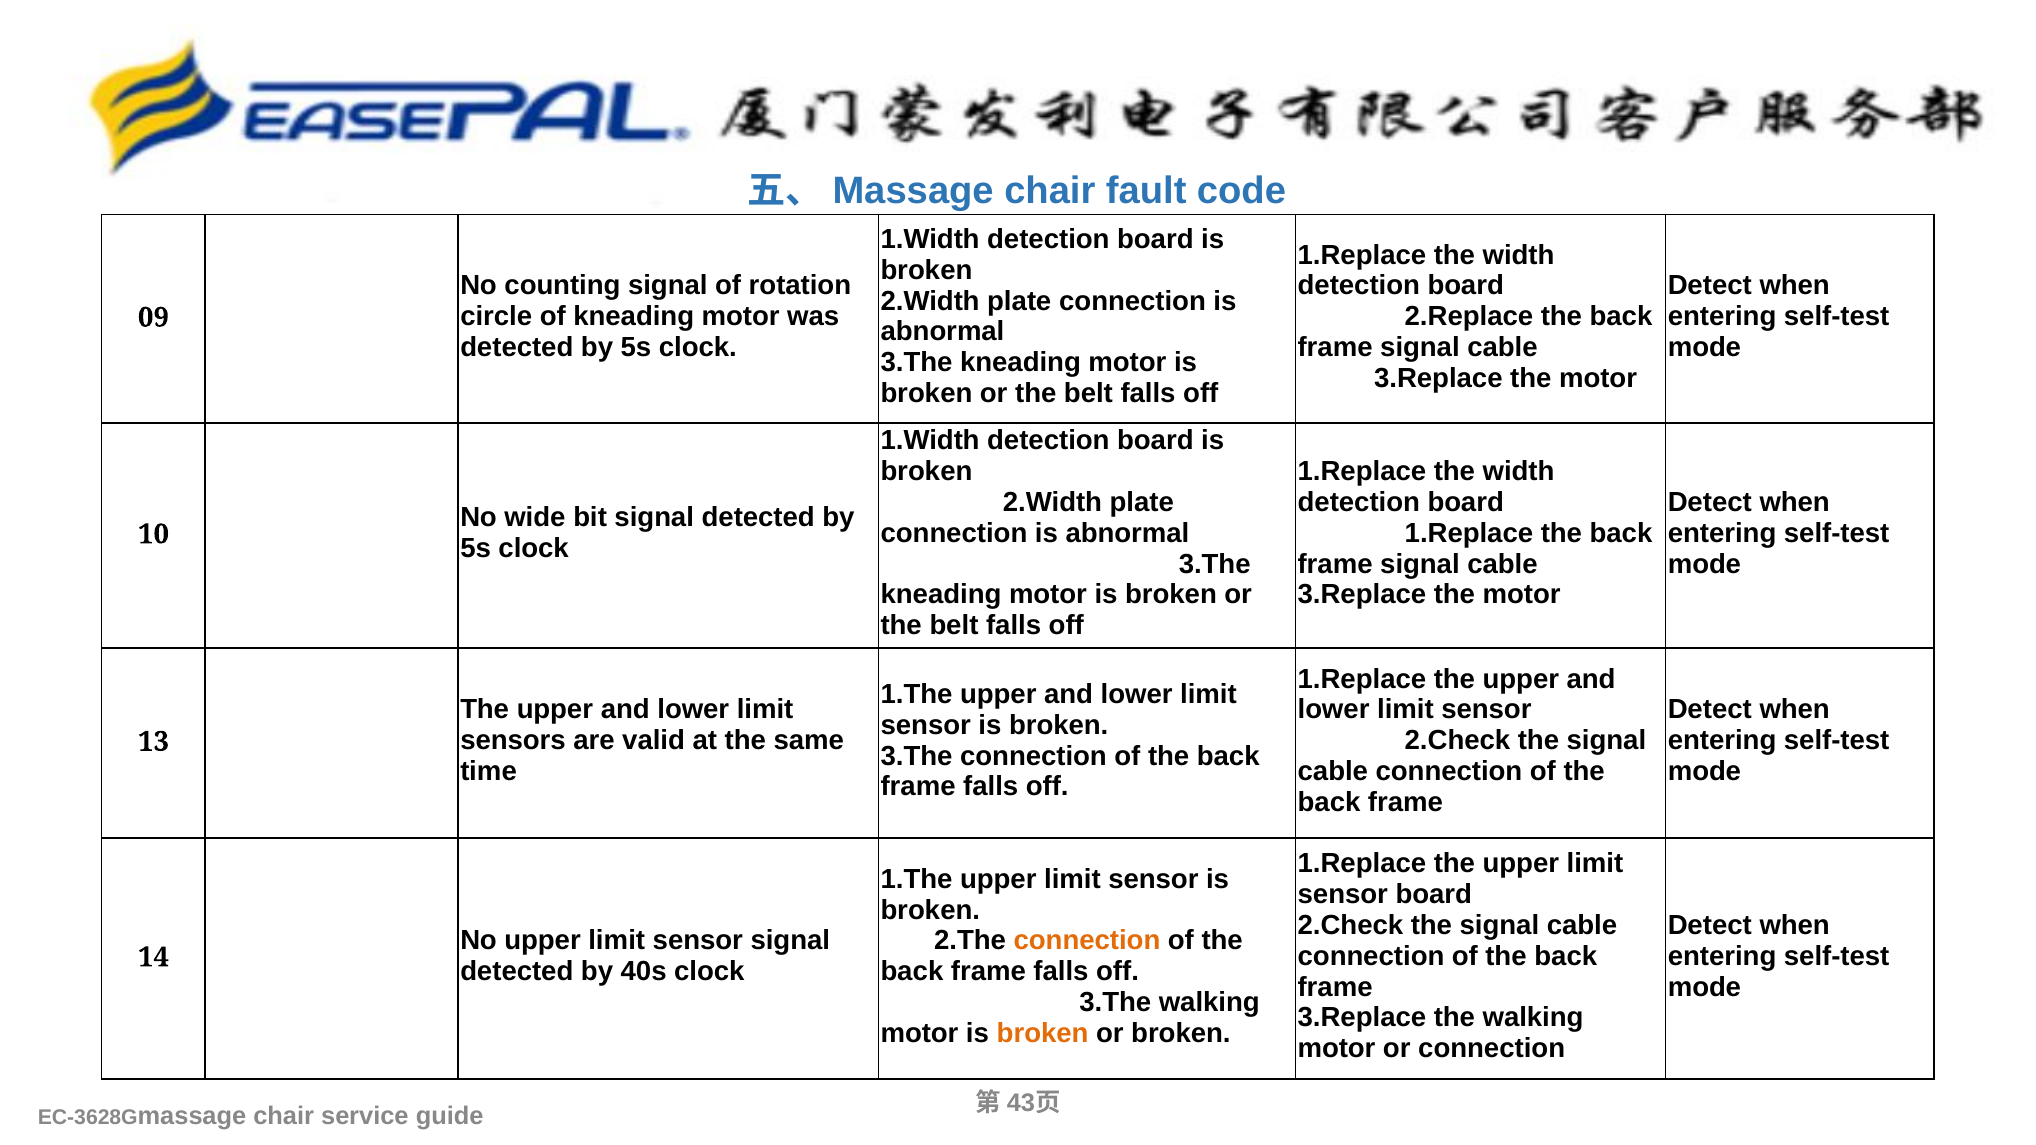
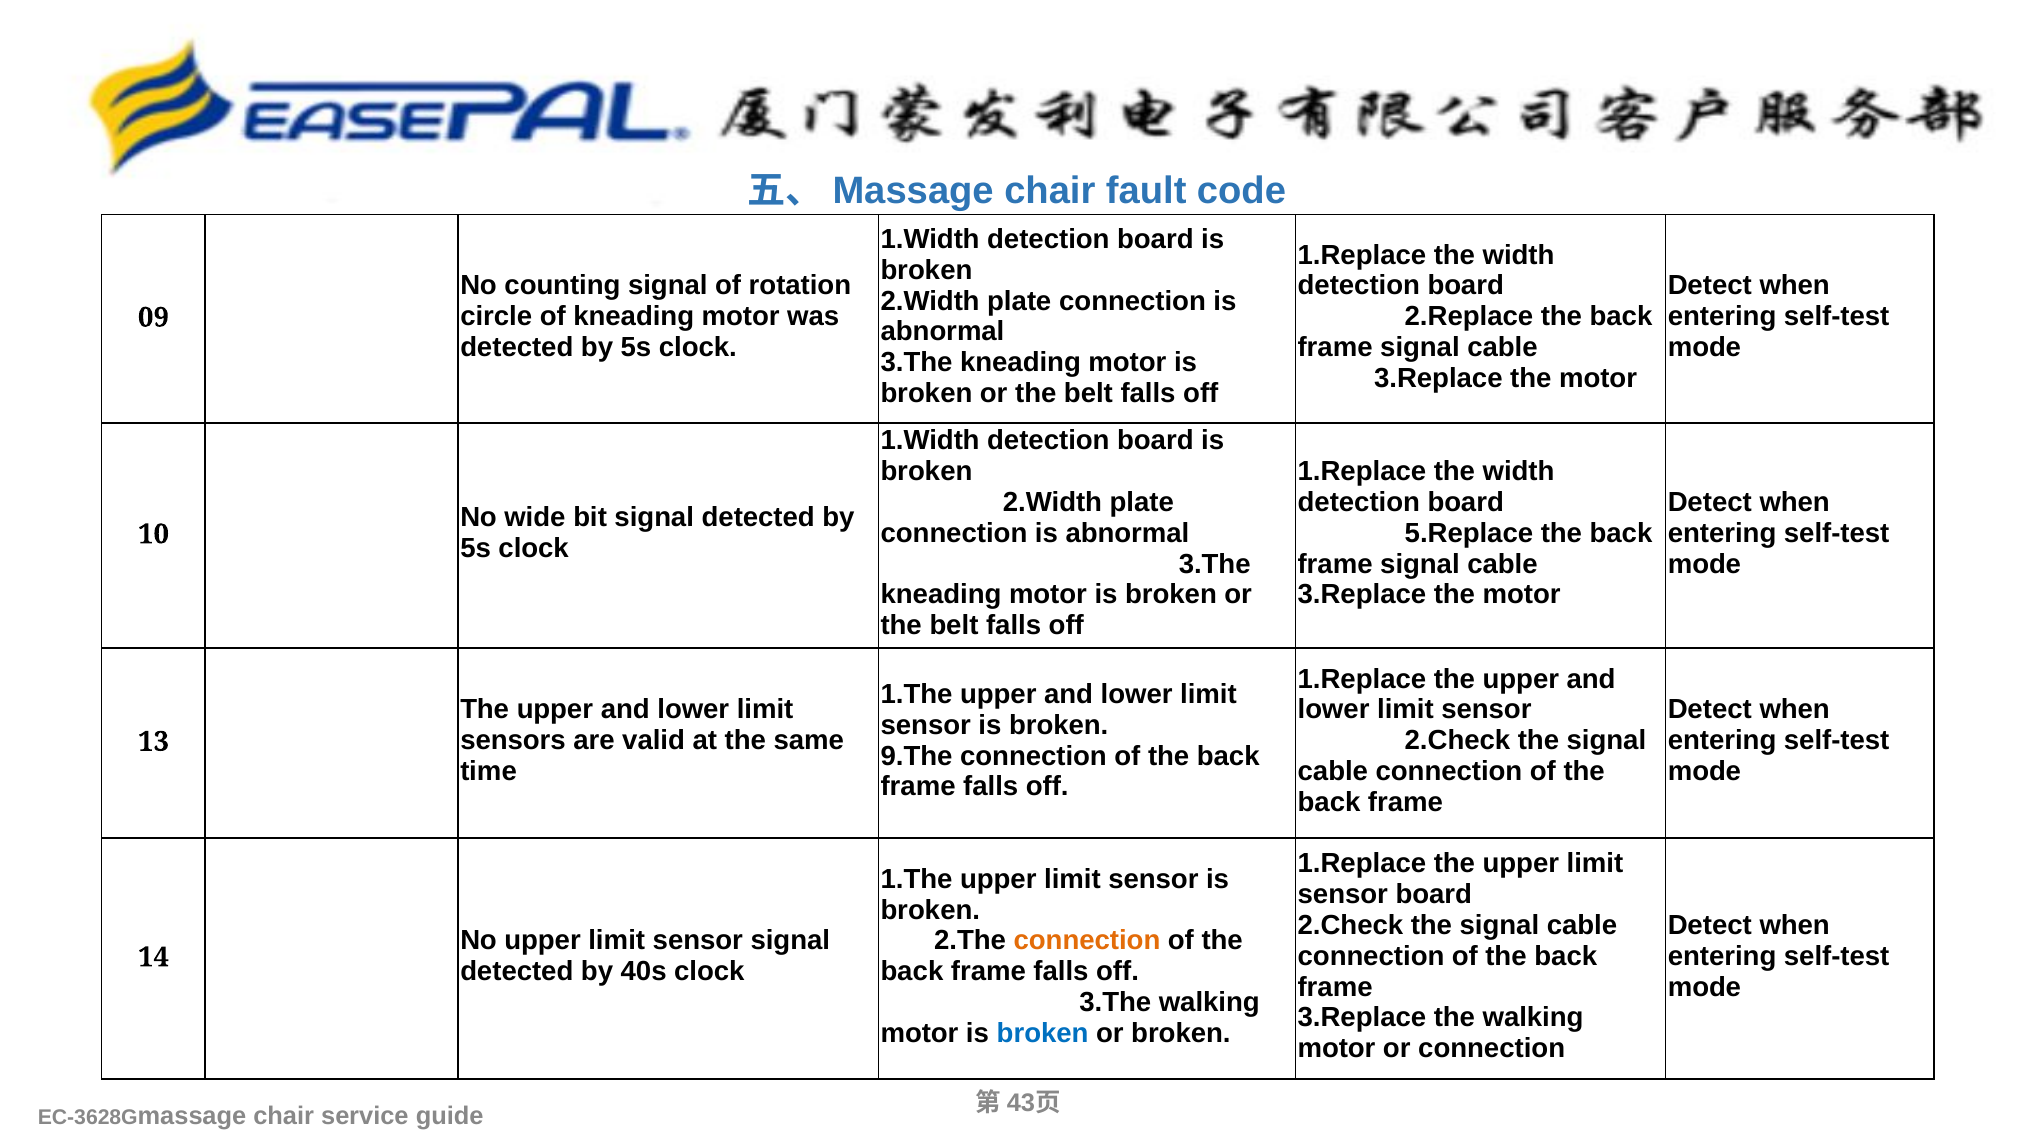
1.Replace: 1.Replace -> 5.Replace (1469, 533)
3.The: 3.The -> 9.The (917, 756)
broken colour: orange -> blue (1043, 1033)
